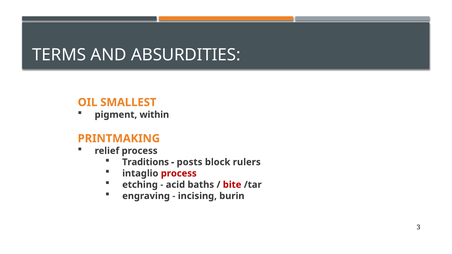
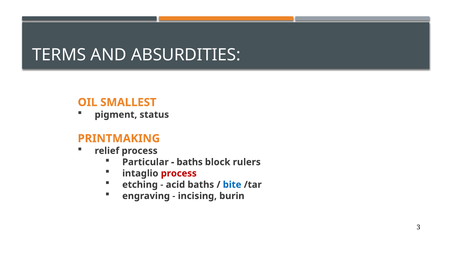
within: within -> status (154, 115)
Traditions: Traditions -> Particular (145, 162)
posts: posts -> baths (190, 162)
bite colour: red -> blue (232, 185)
